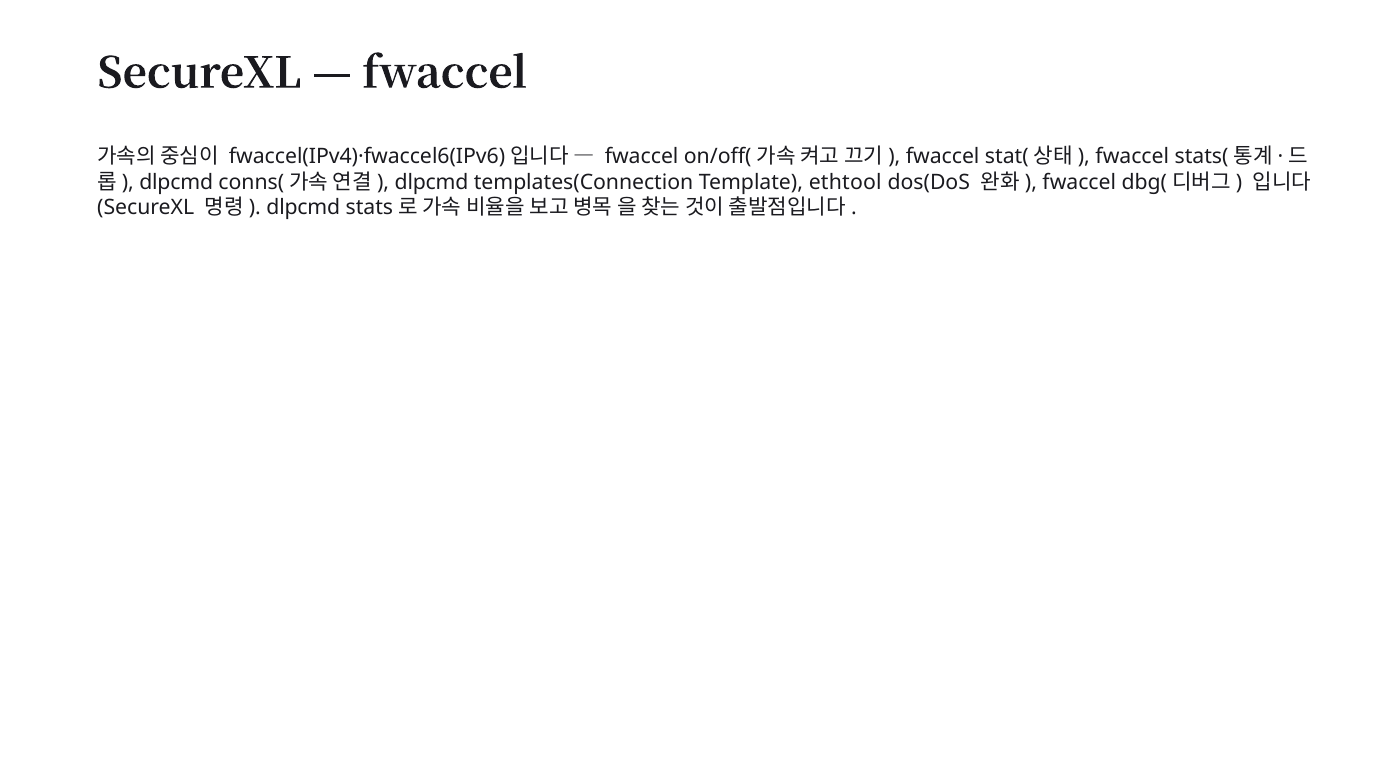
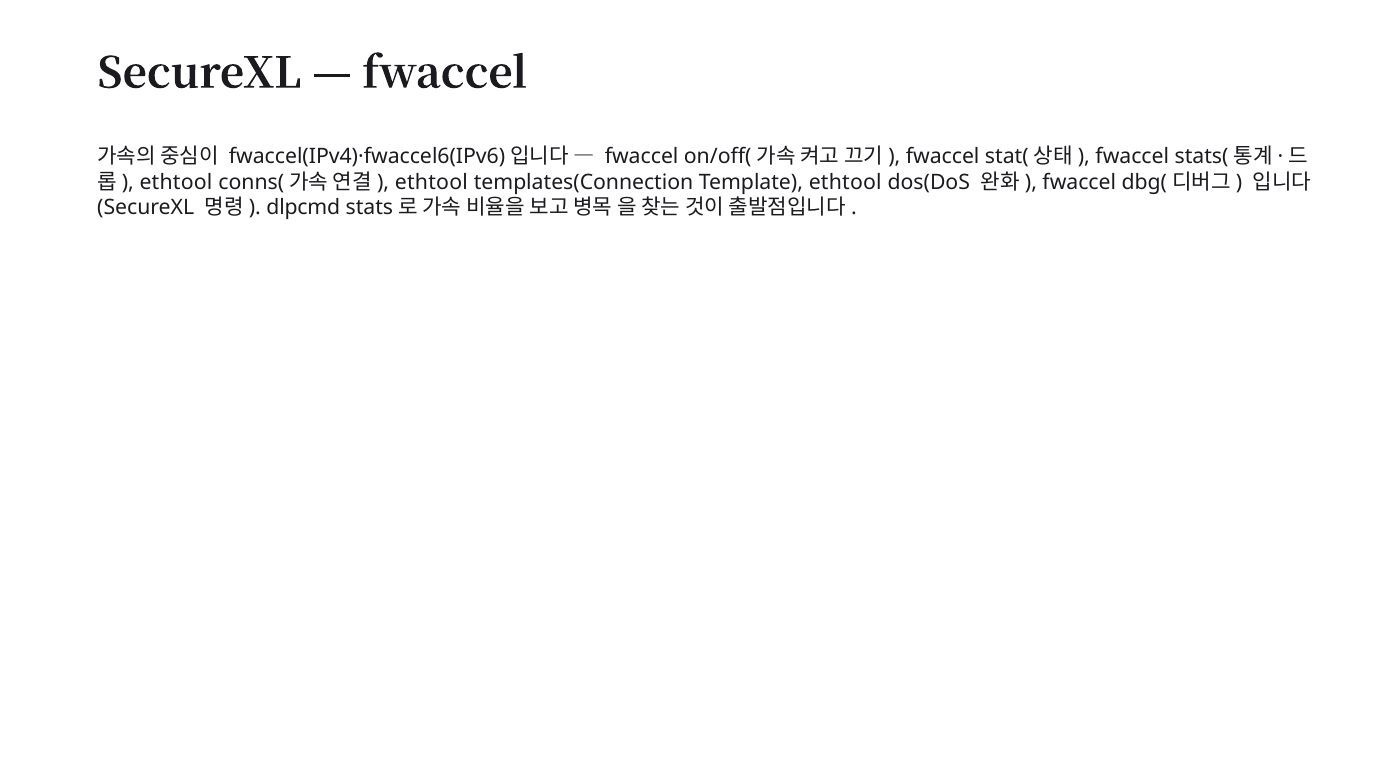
dlpcmd: dlpcmd -> ethtool (176, 182)
dlpcmd: dlpcmd -> ethtool (431, 182)
